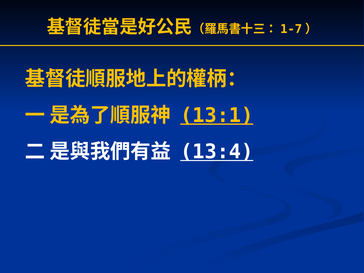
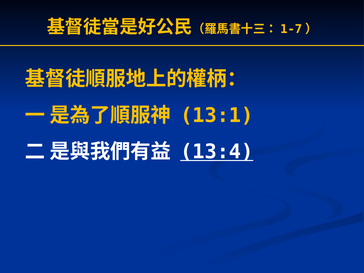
13:1 underline: present -> none (217, 115)
